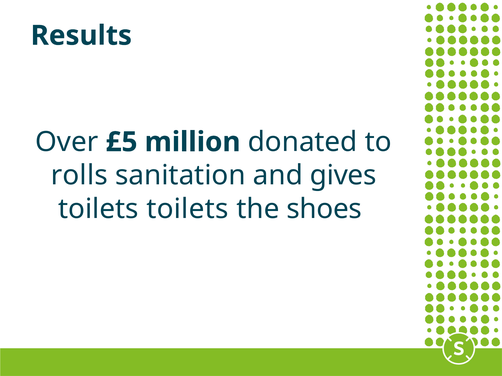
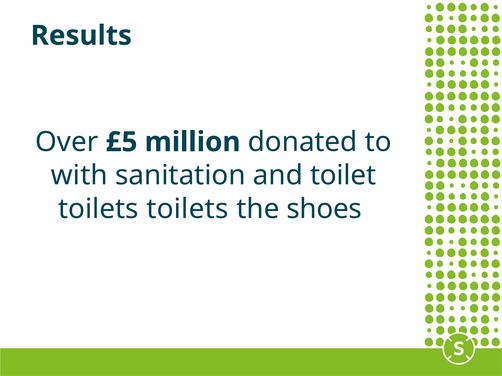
rolls: rolls -> with (79, 176)
gives: gives -> toilet (343, 176)
